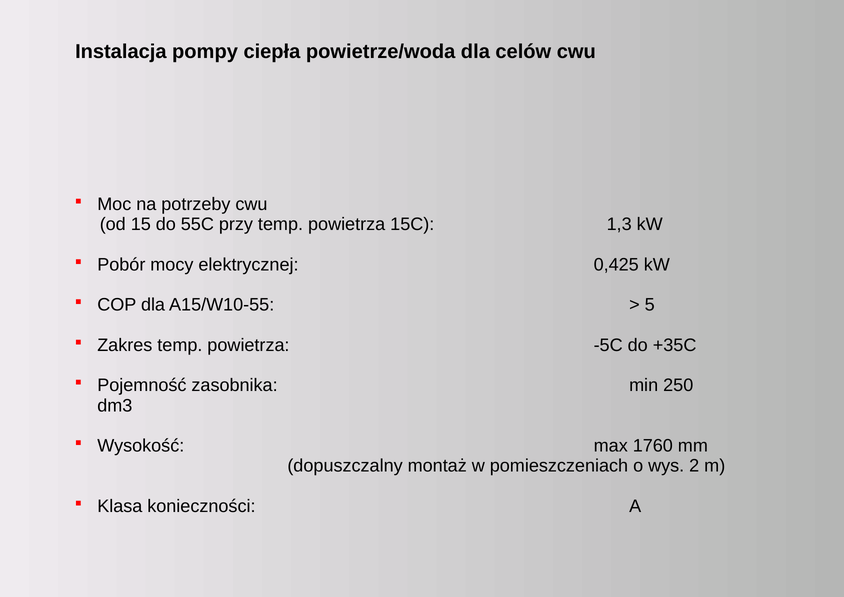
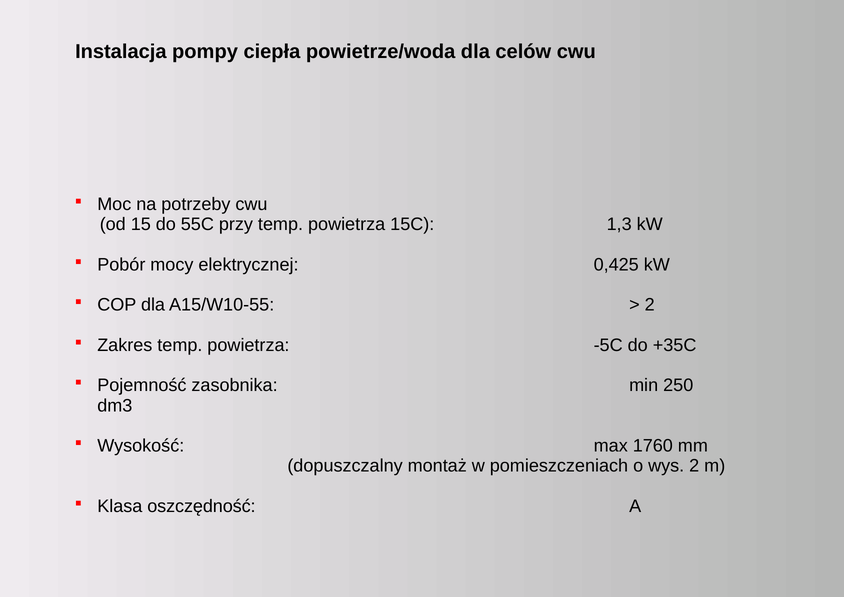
5: 5 -> 2 (650, 305)
konieczności: konieczności -> oszczędność (201, 506)
